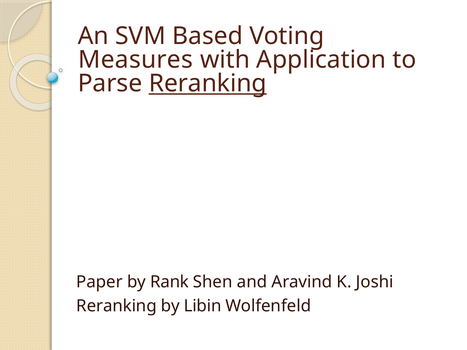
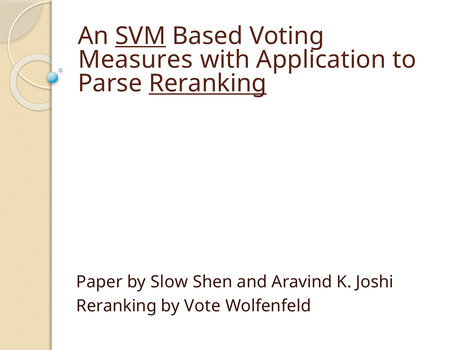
SVM underline: none -> present (140, 36)
Rank: Rank -> Slow (169, 282)
Libin: Libin -> Vote (202, 306)
